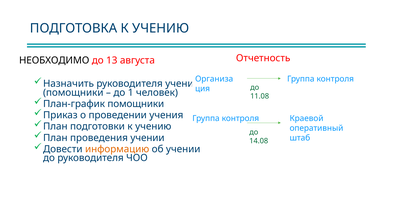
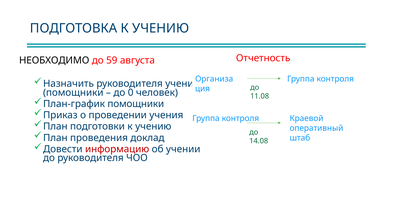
13: 13 -> 59 (112, 60)
1: 1 -> 0 (131, 93)
проведения учении: учении -> доклад (147, 138)
информацию colour: orange -> red (117, 149)
